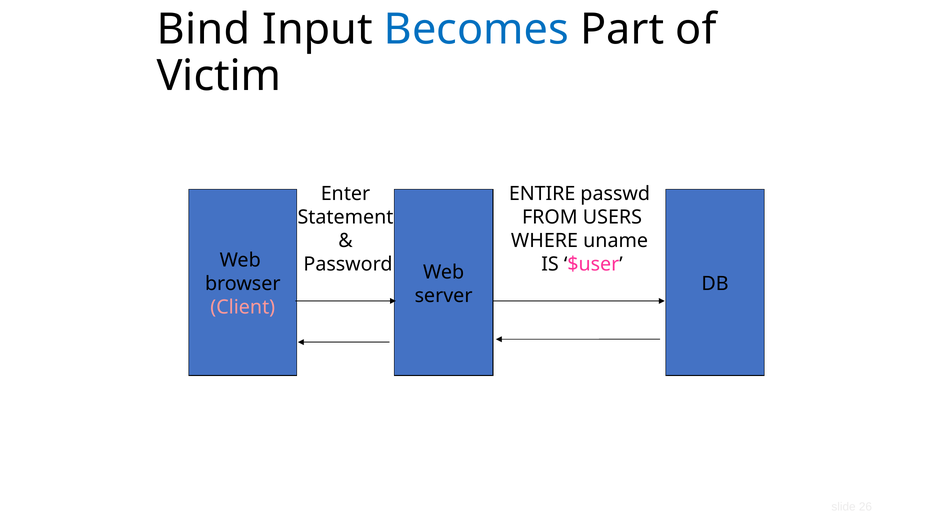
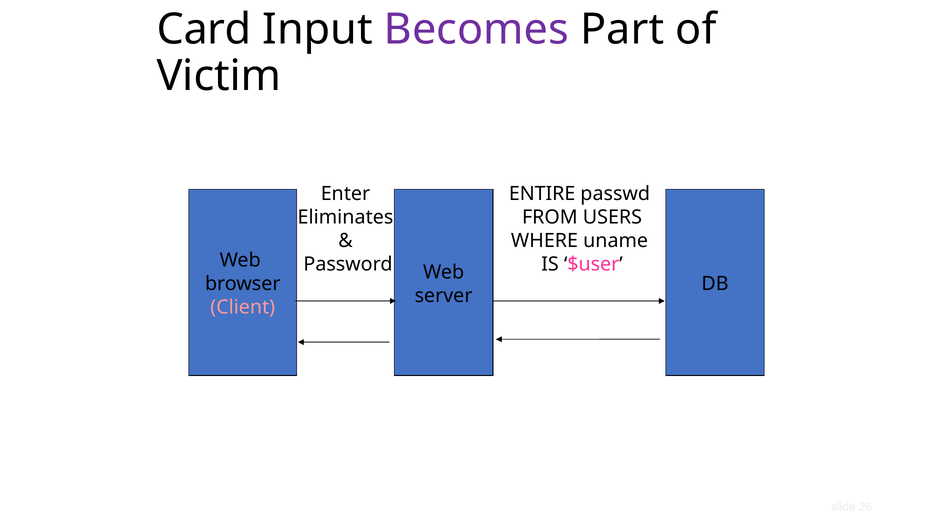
Bind: Bind -> Card (204, 29)
Becomes colour: blue -> purple (476, 29)
Statement: Statement -> Eliminates (345, 217)
